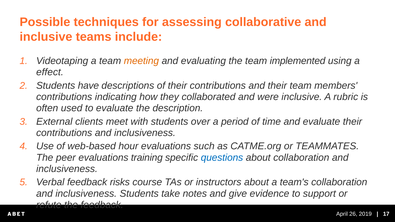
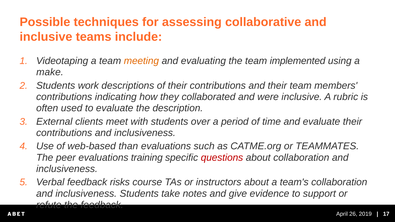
effect: effect -> make (50, 72)
have: have -> work (88, 86)
hour: hour -> than (128, 146)
questions colour: blue -> red (222, 158)
